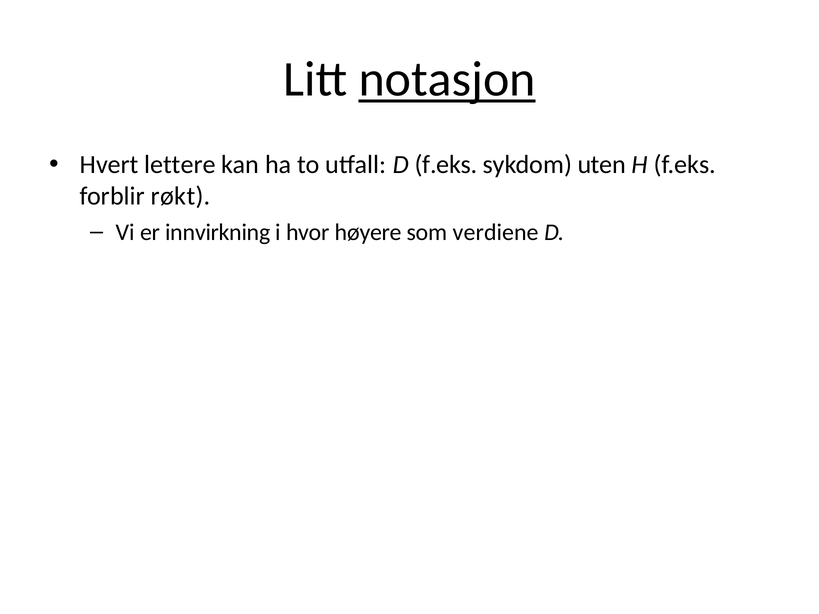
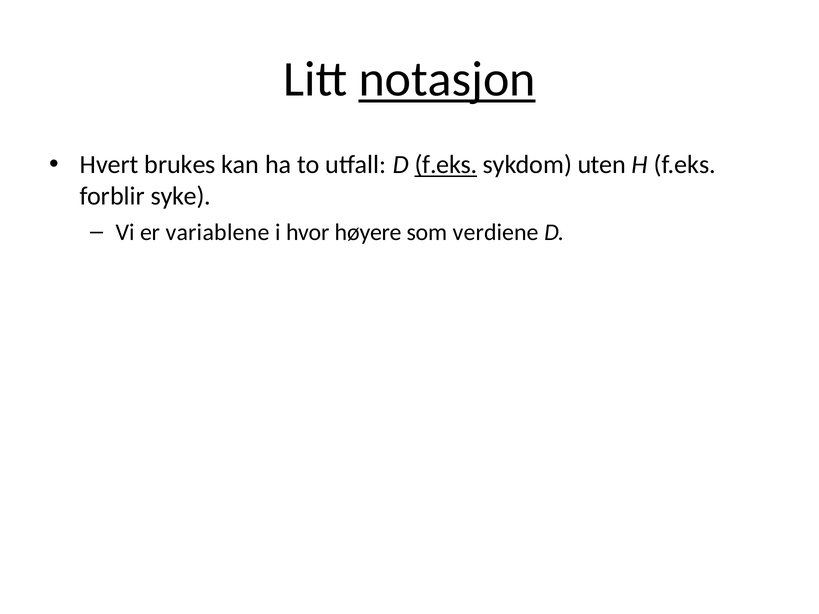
lettere: lettere -> brukes (180, 165)
f.eks underline: none -> present (446, 165)
røkt: røkt -> syke (181, 196)
innvirkning: innvirkning -> variablene (218, 233)
